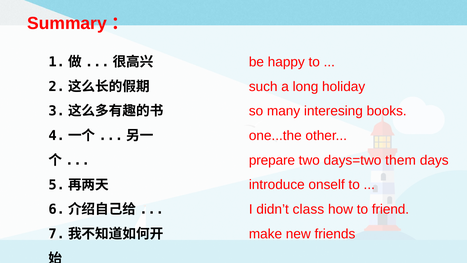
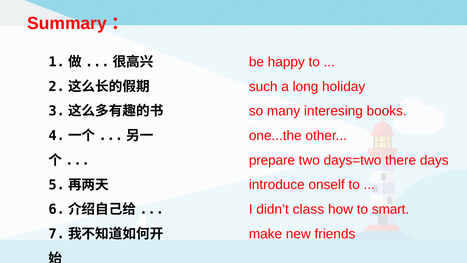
them: them -> there (401, 160)
friend: friend -> smart (390, 209)
